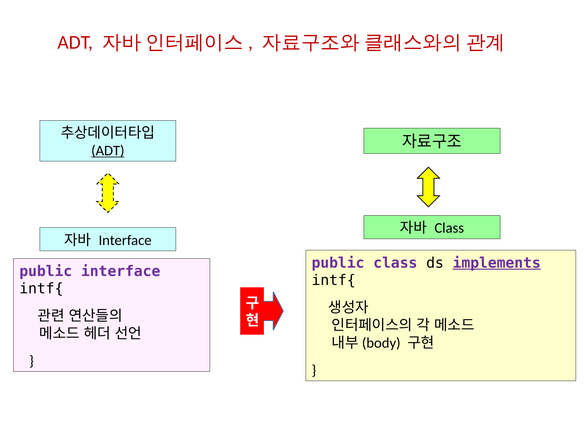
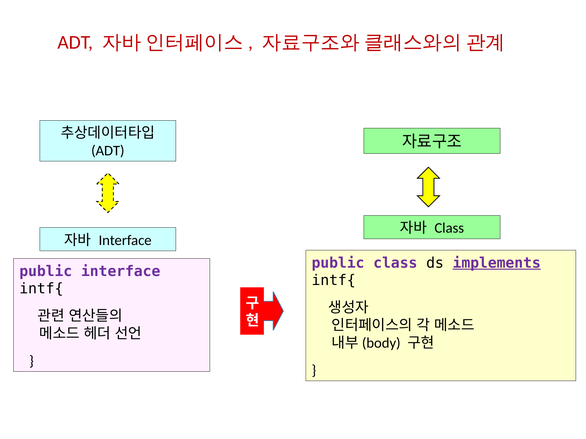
ADT underline: present -> none (108, 151)
